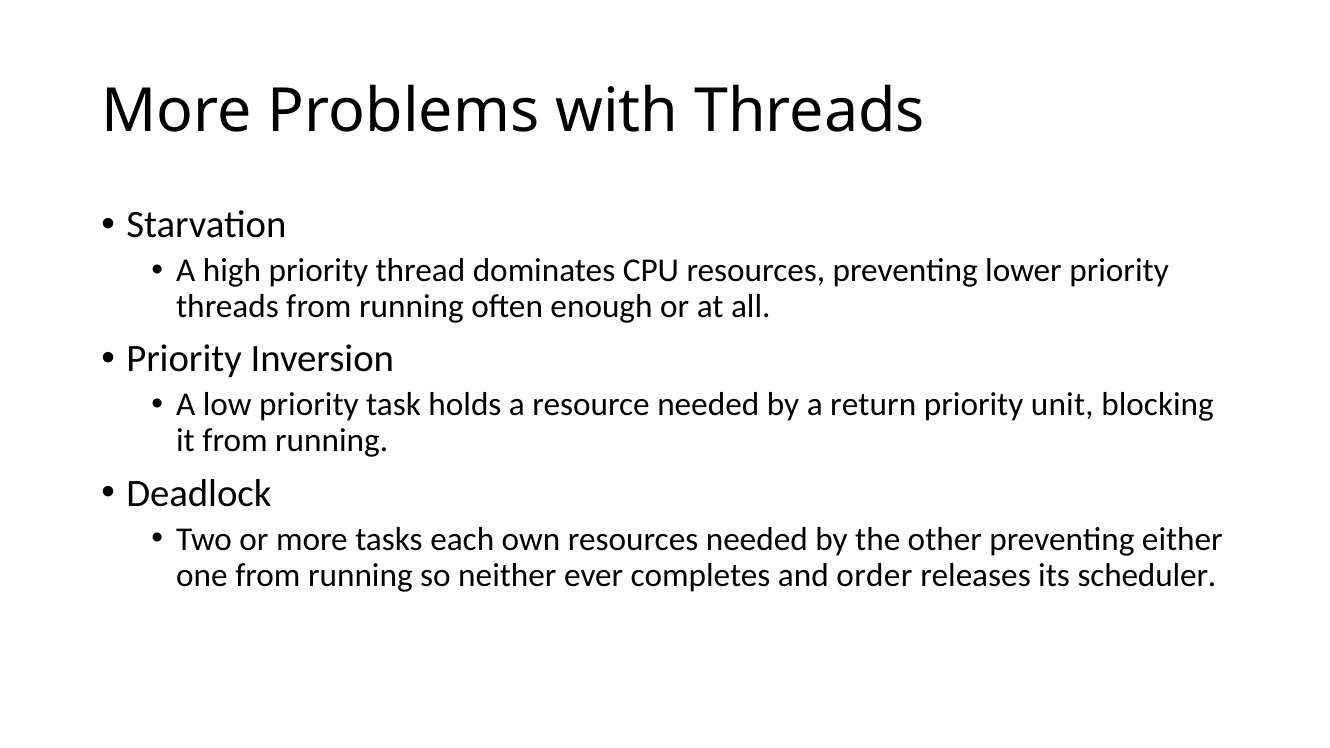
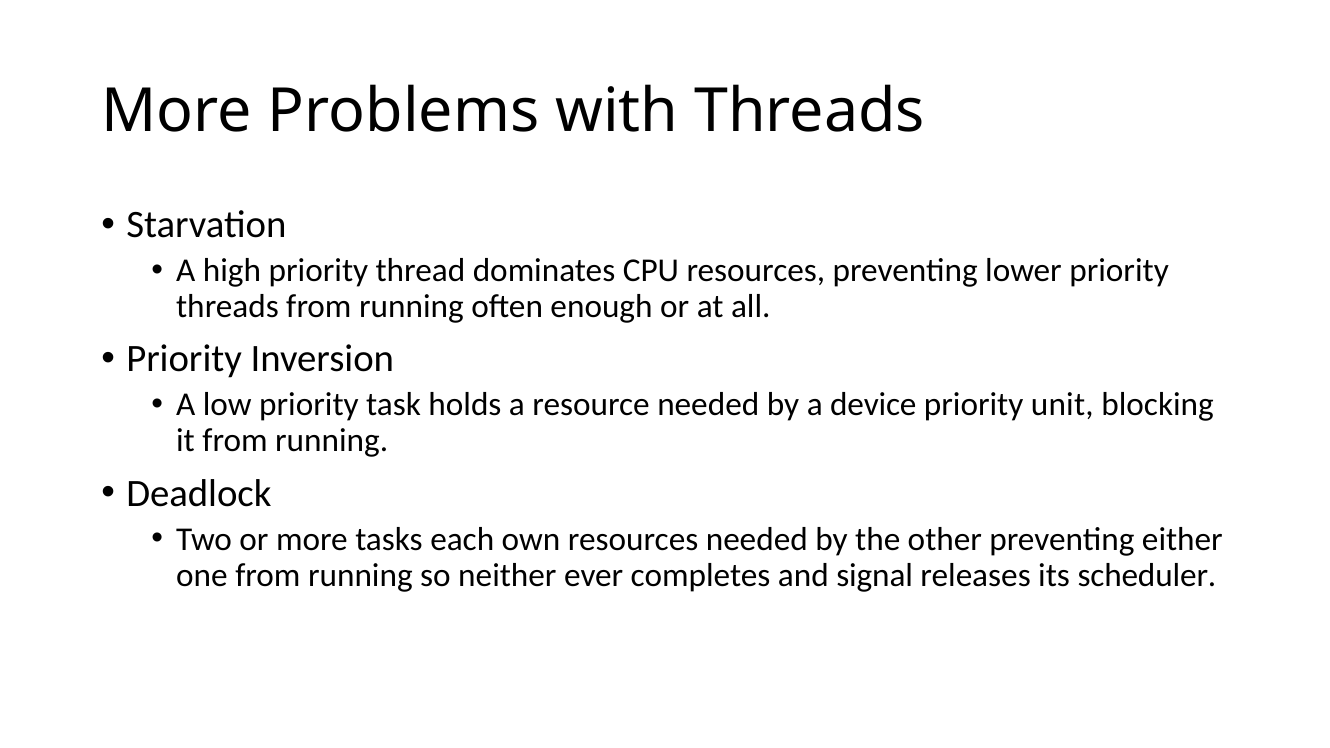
return: return -> device (873, 405)
order: order -> signal (875, 575)
